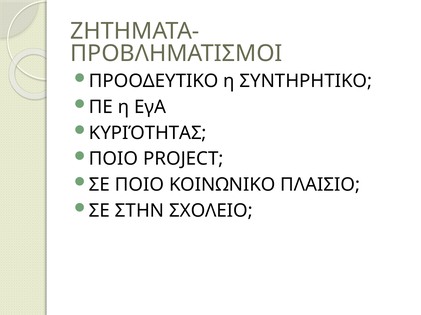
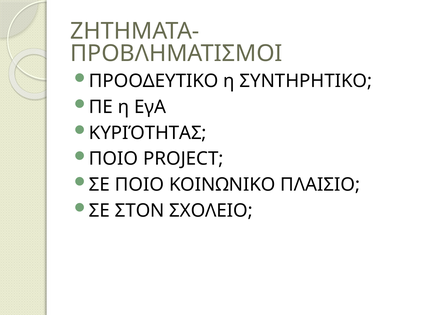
ΣΤΗΝ: ΣΤΗΝ -> ΣΤΟΝ (140, 211)
